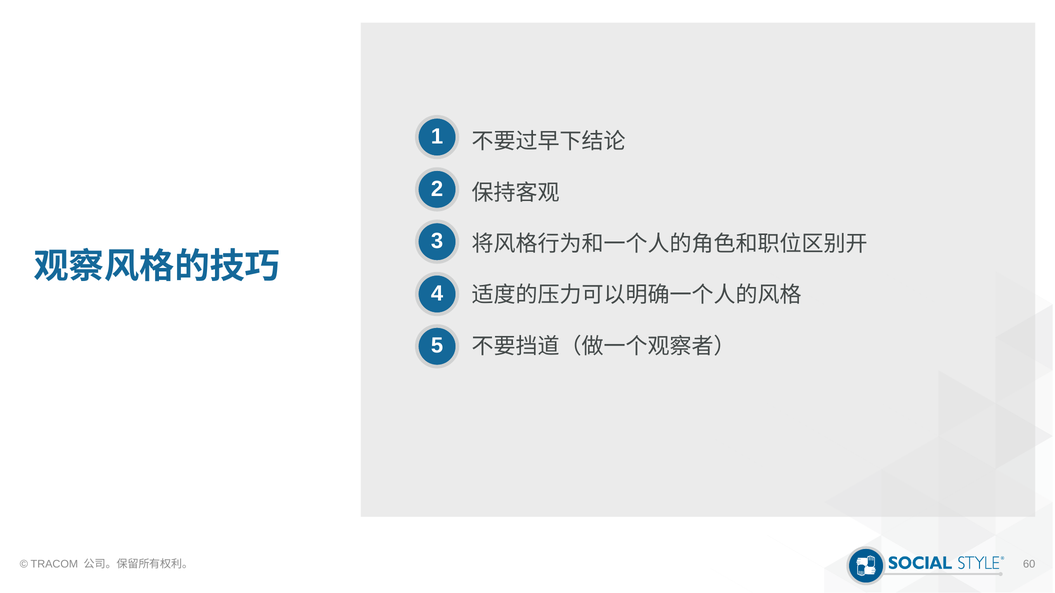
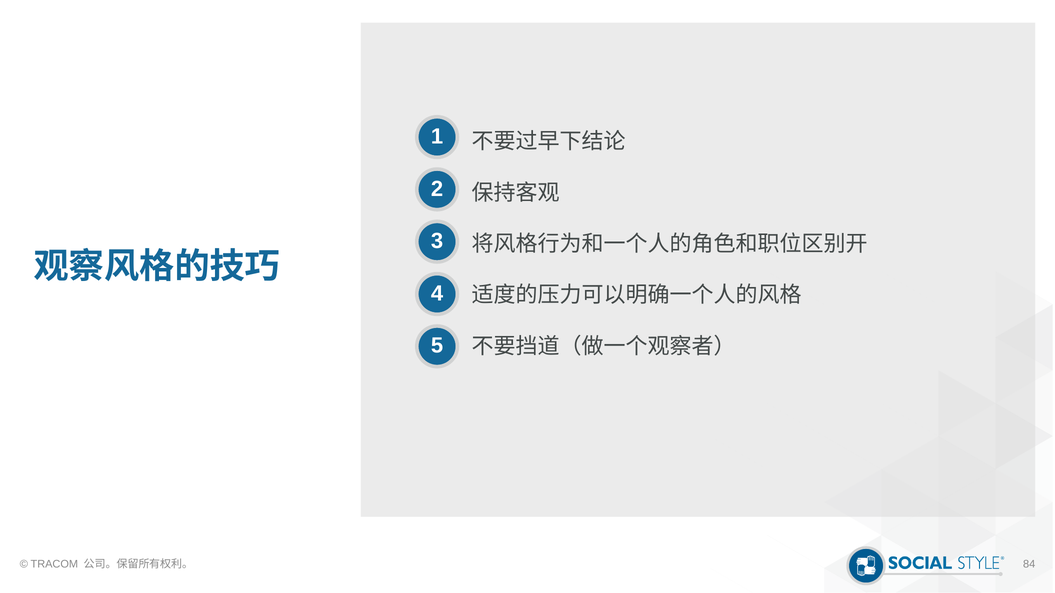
60: 60 -> 84 (1029, 565)
